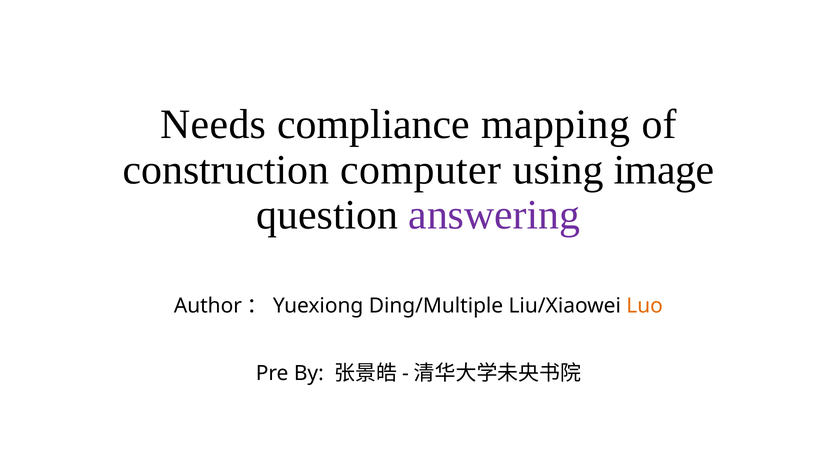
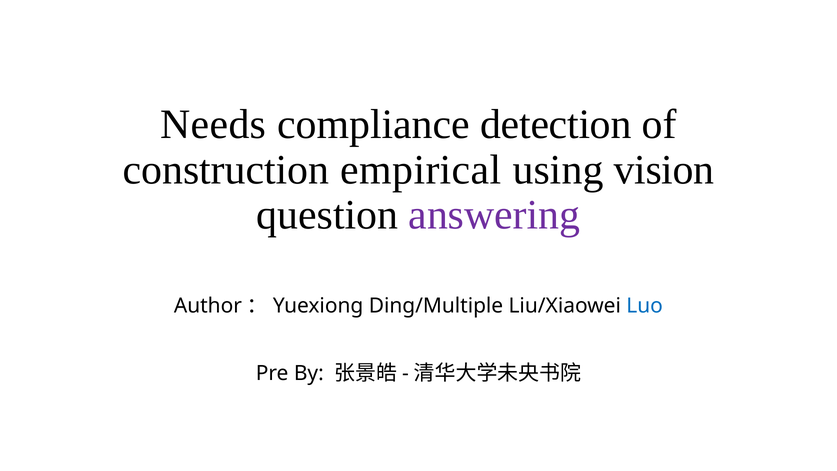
mapping: mapping -> detection (556, 125)
computer: computer -> empirical (421, 170)
image: image -> vision (664, 170)
Luo colour: orange -> blue (645, 306)
